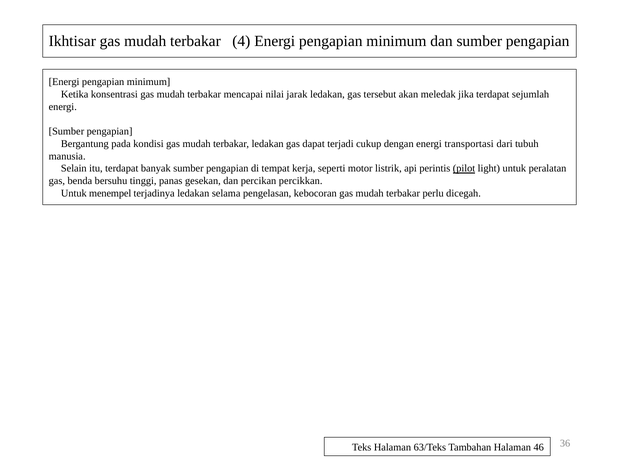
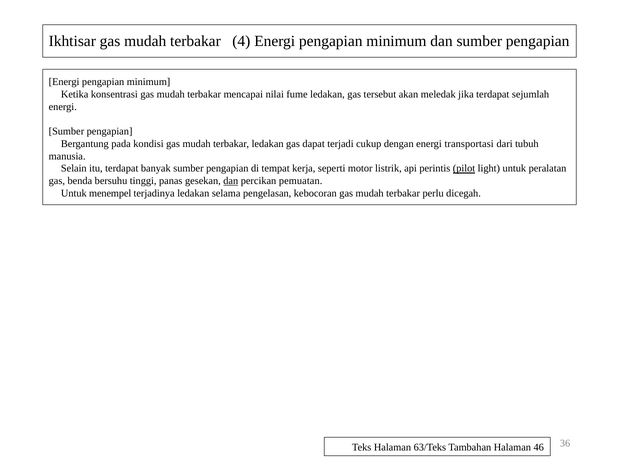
jarak: jarak -> fume (297, 94)
dan underline: none -> present (231, 181)
percikkan: percikkan -> pemuatan (301, 181)
